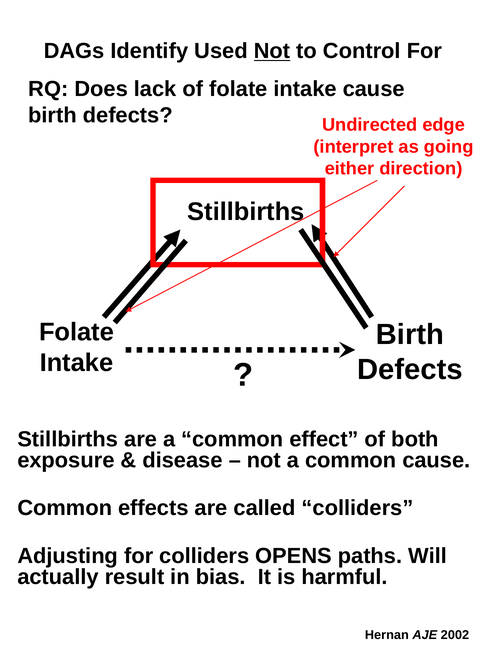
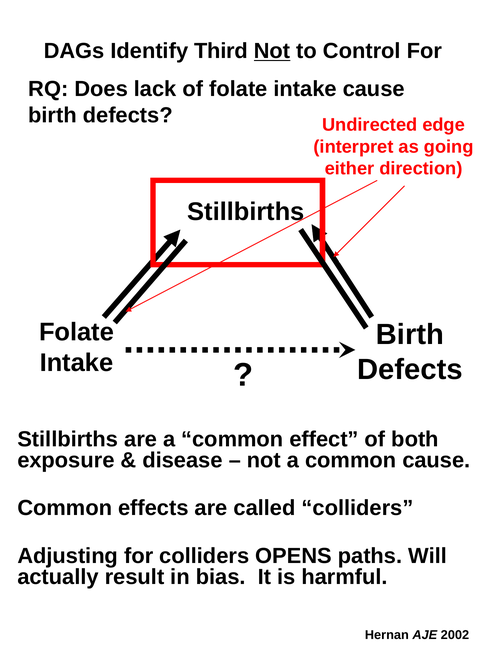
Used: Used -> Third (221, 51)
